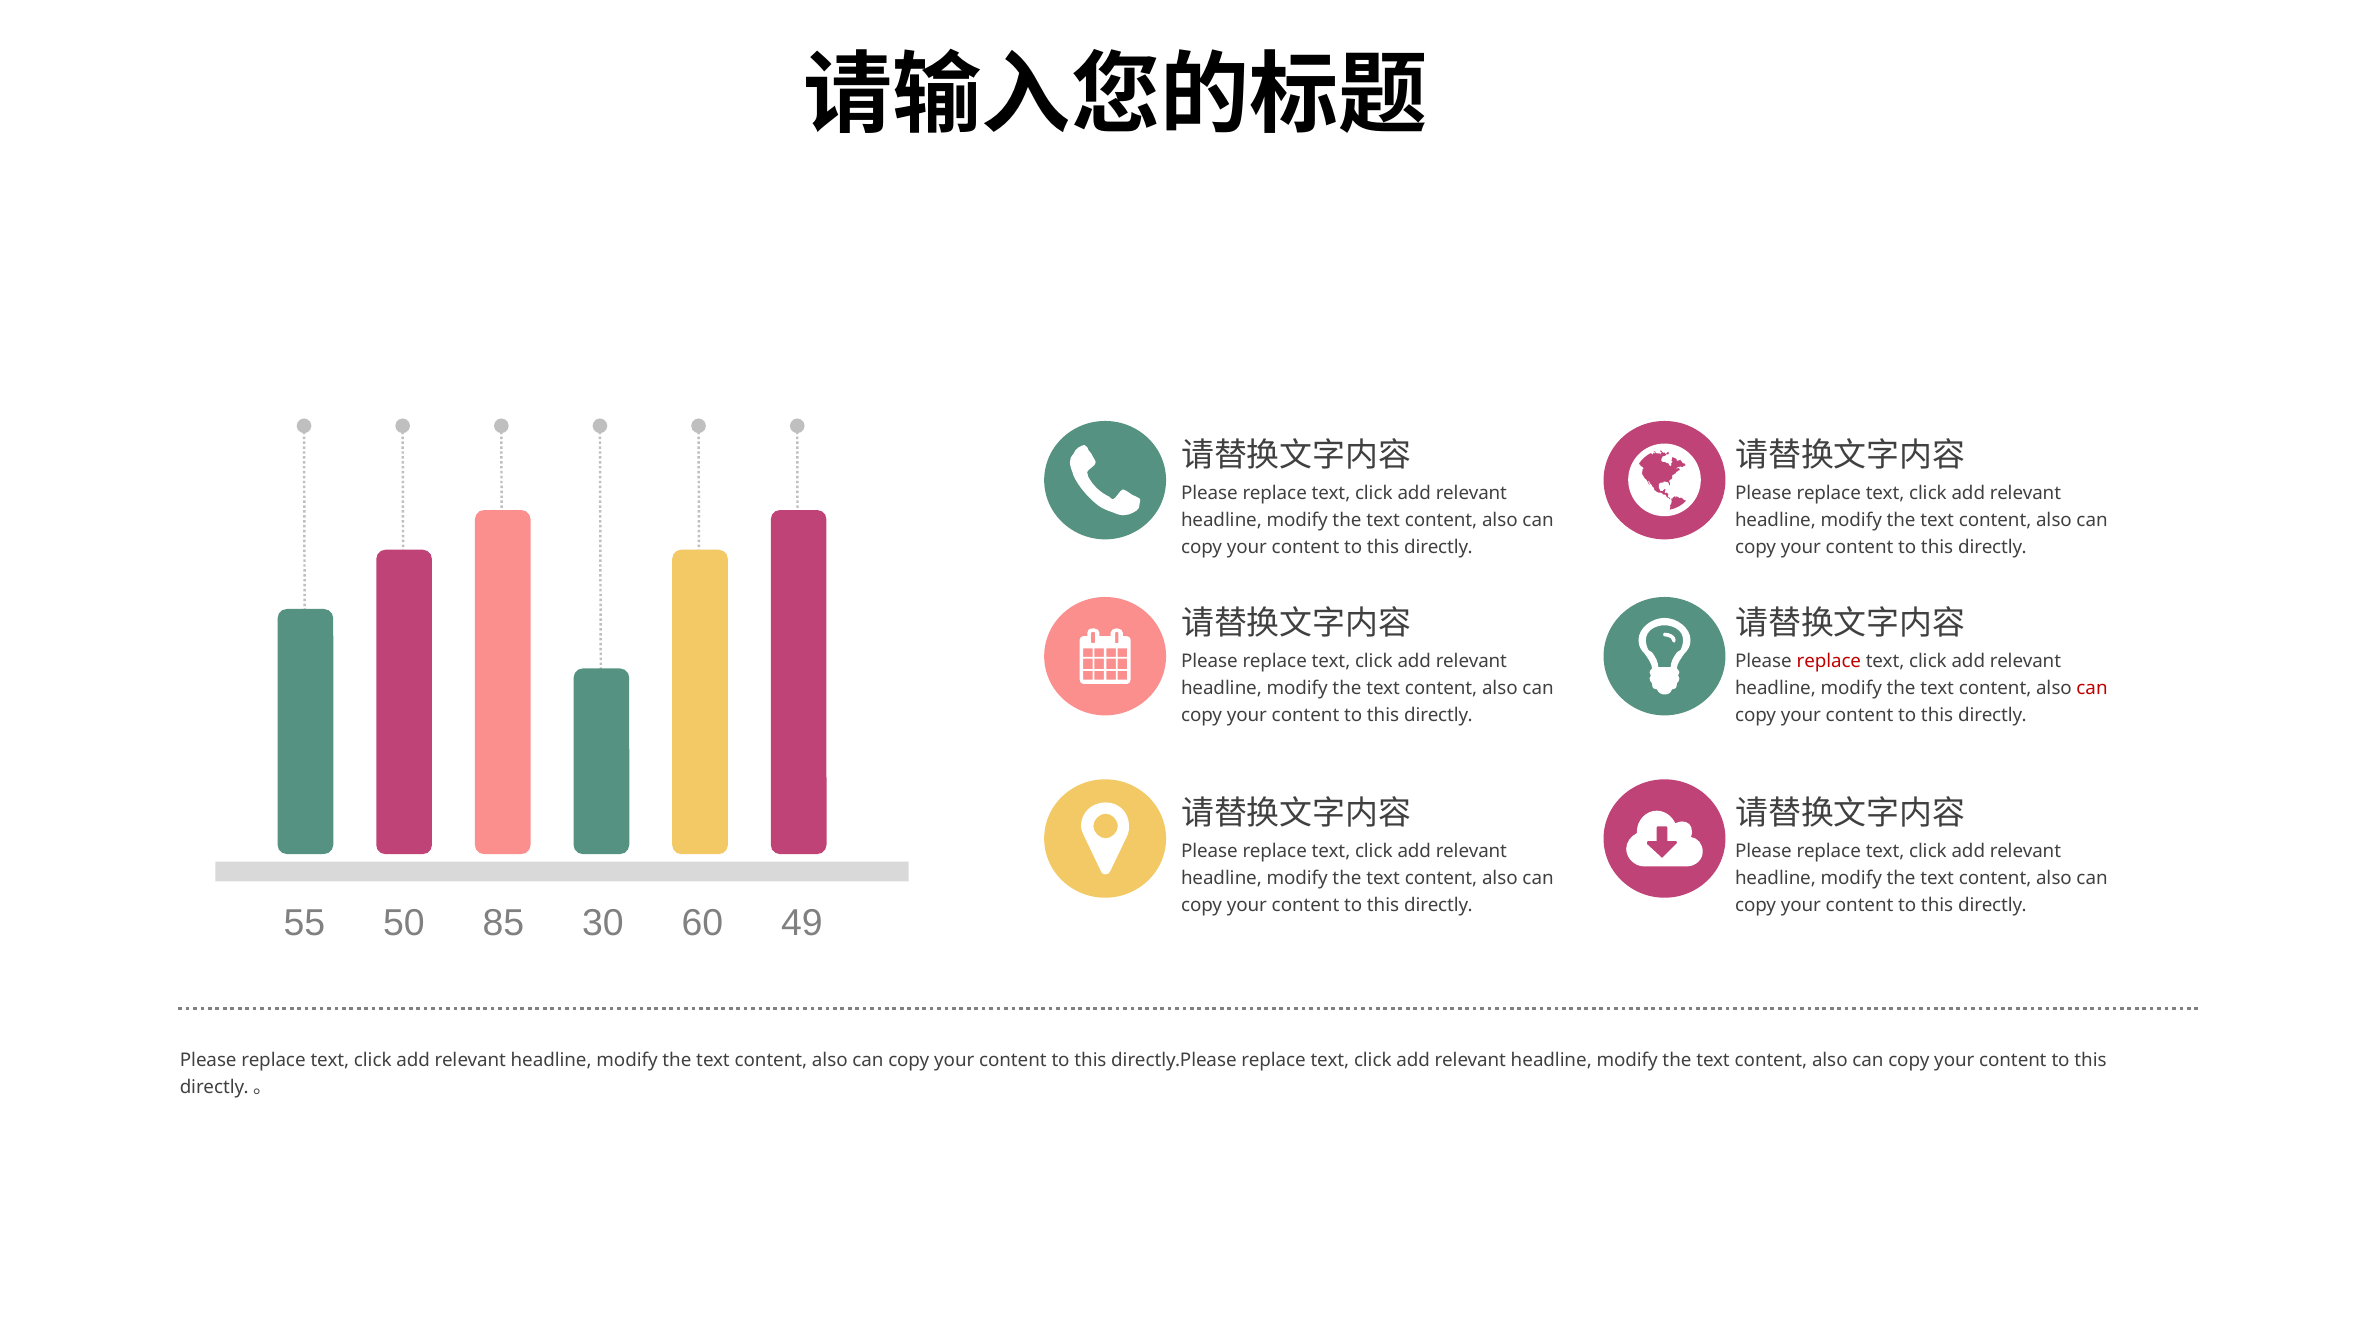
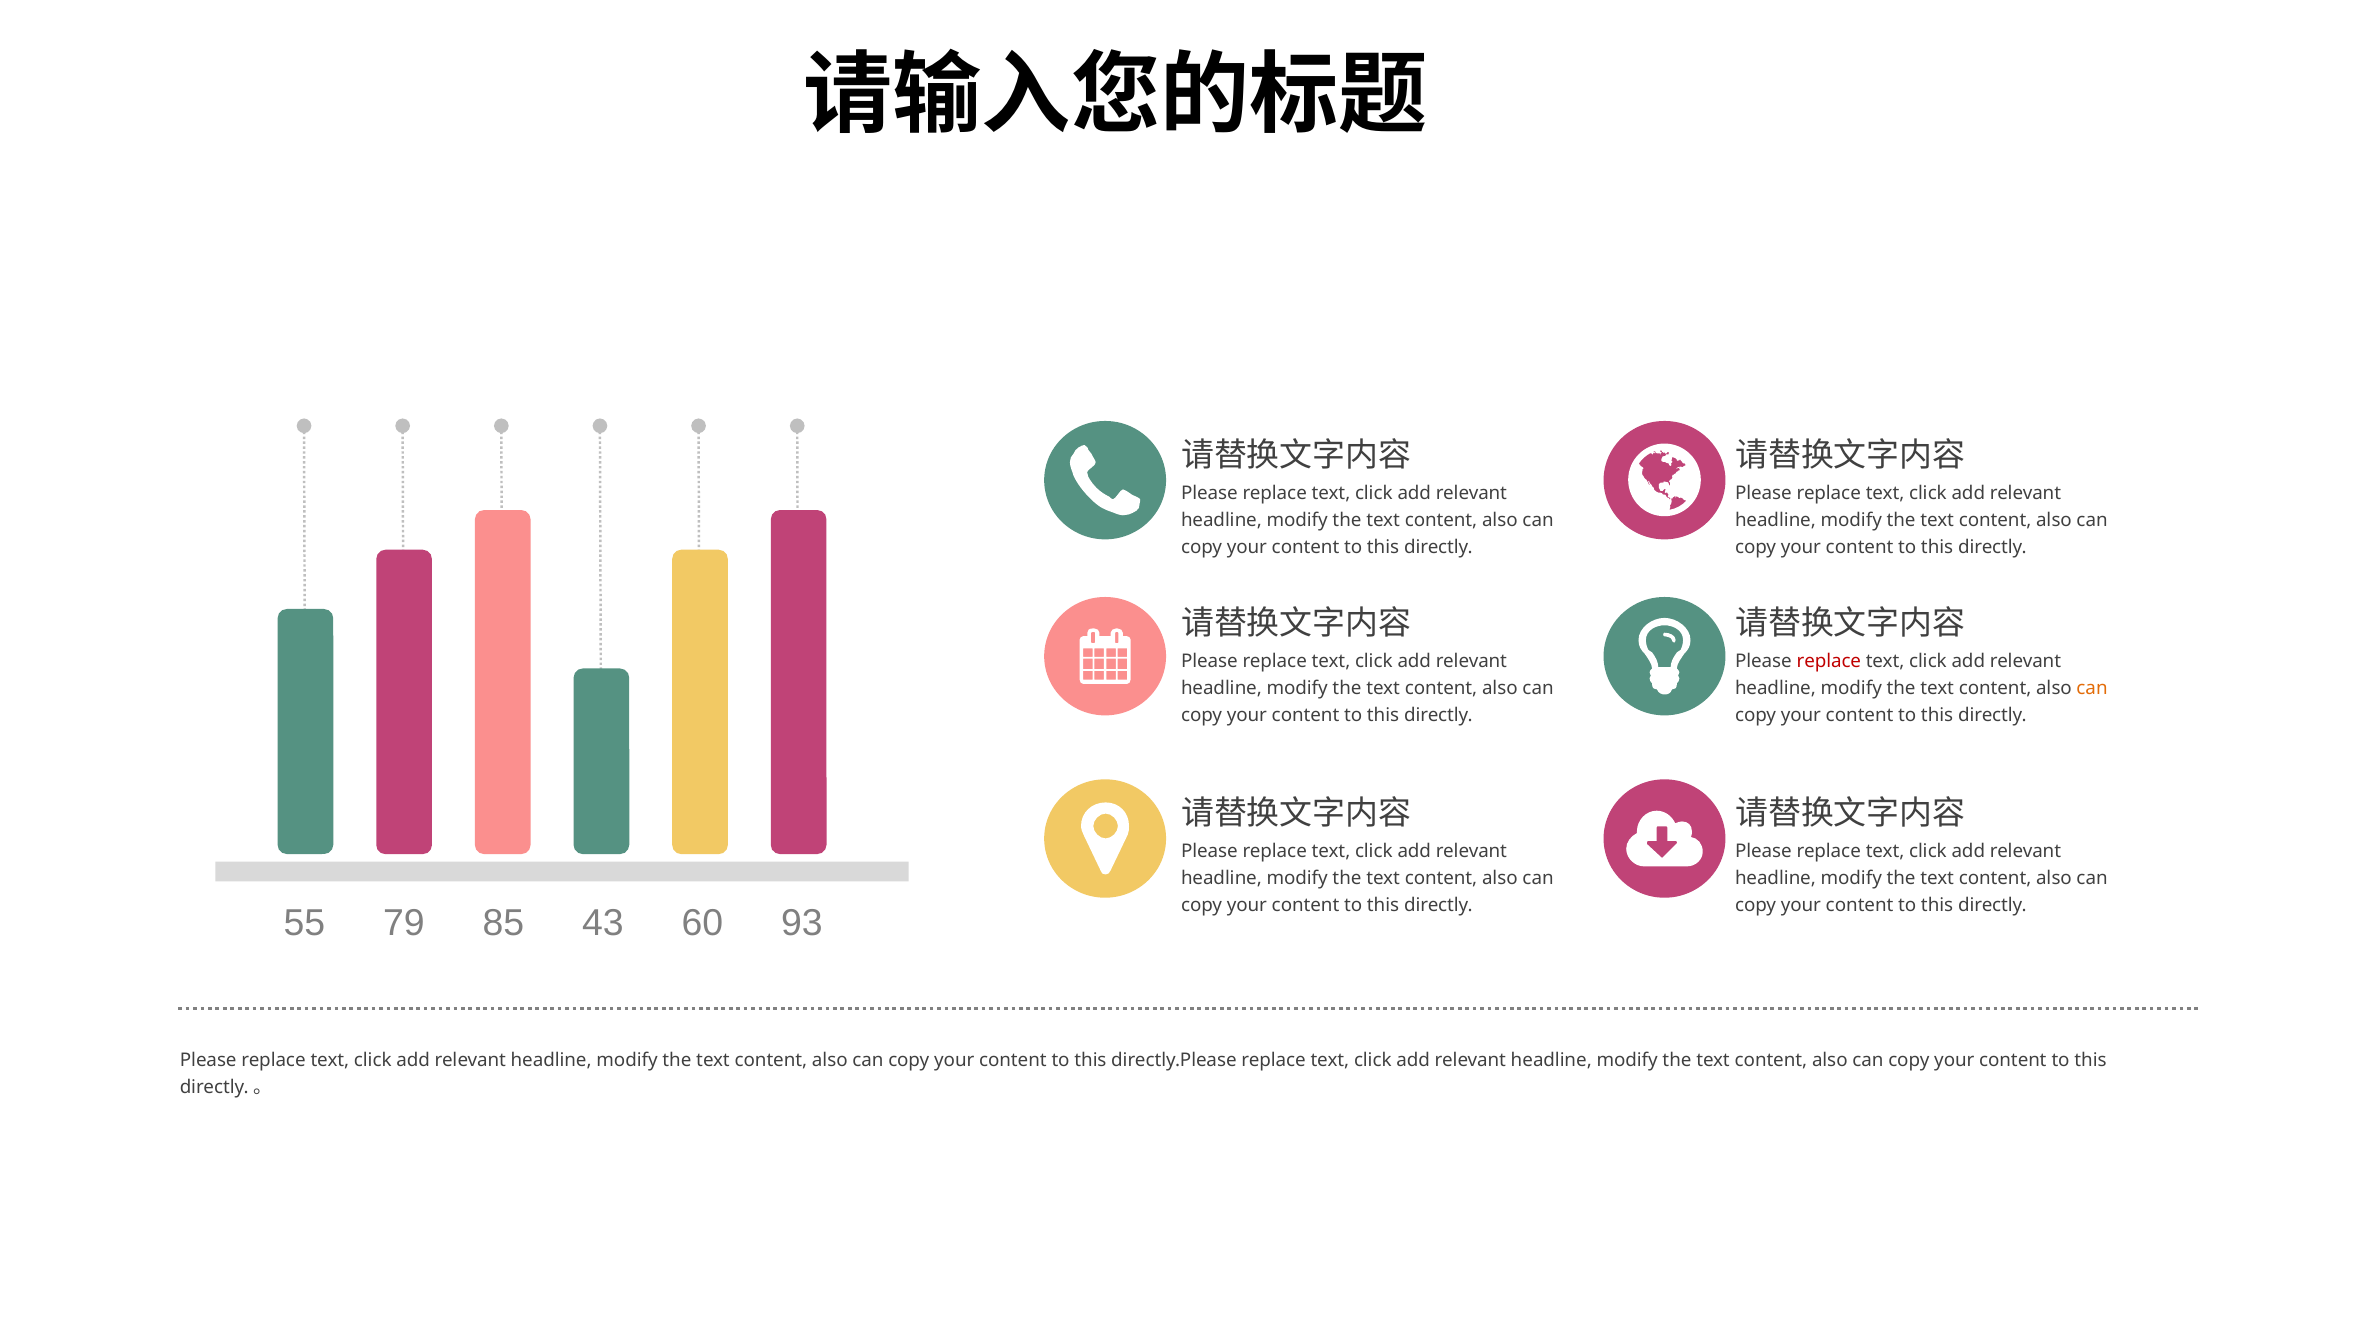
can colour: red -> orange (2092, 688)
50: 50 -> 79 (404, 923)
30: 30 -> 43 (603, 923)
49: 49 -> 93 (802, 923)
